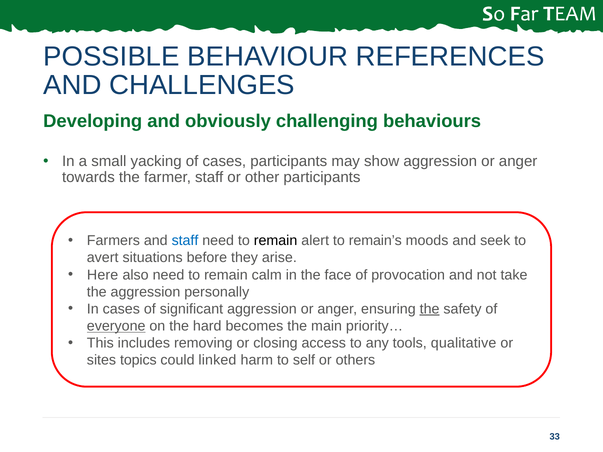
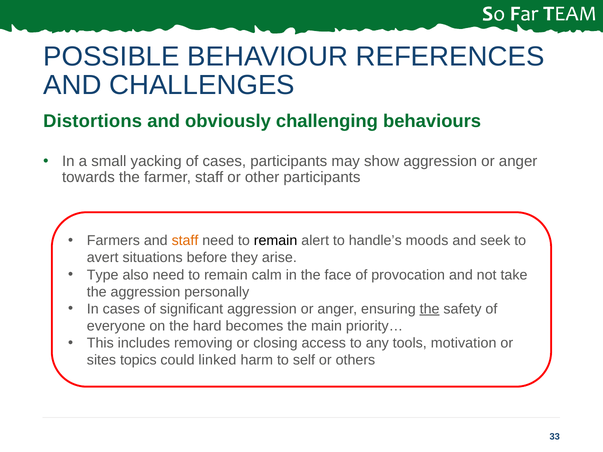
Developing: Developing -> Distortions (93, 121)
staff colour: blue -> orange (185, 241)
remain’s: remain’s -> handle’s (375, 241)
Here: Here -> Type (103, 275)
everyone underline: present -> none (116, 326)
qualitative: qualitative -> motivation (464, 343)
